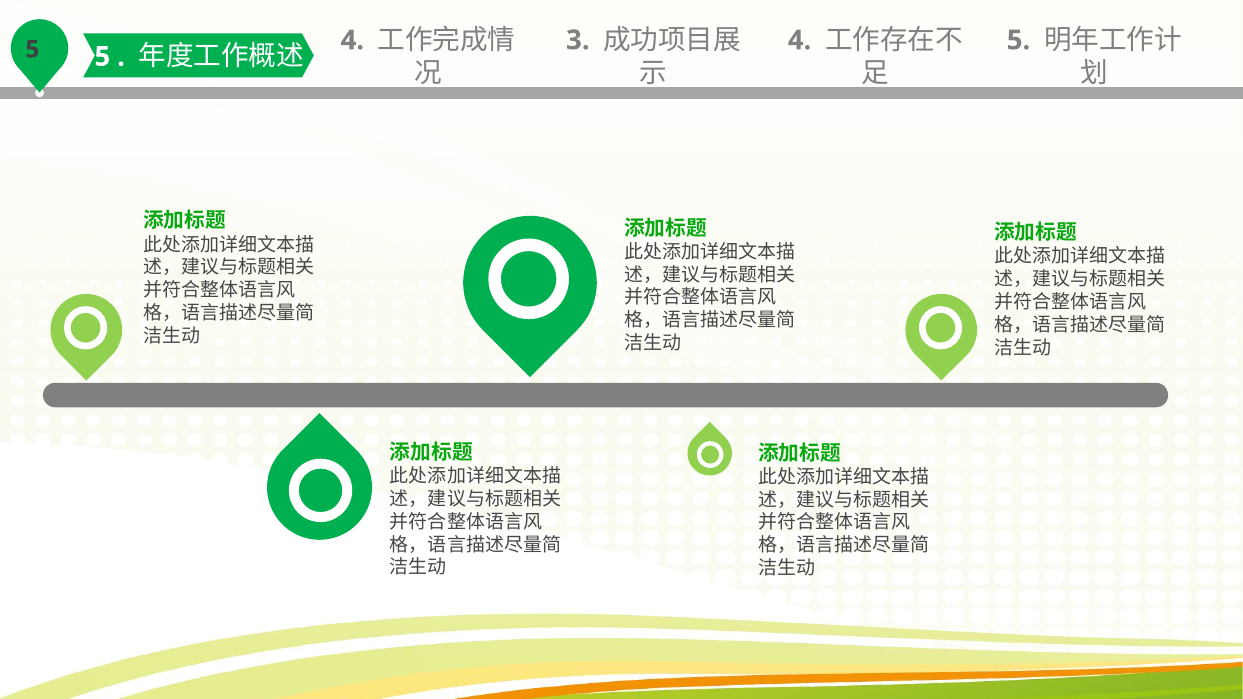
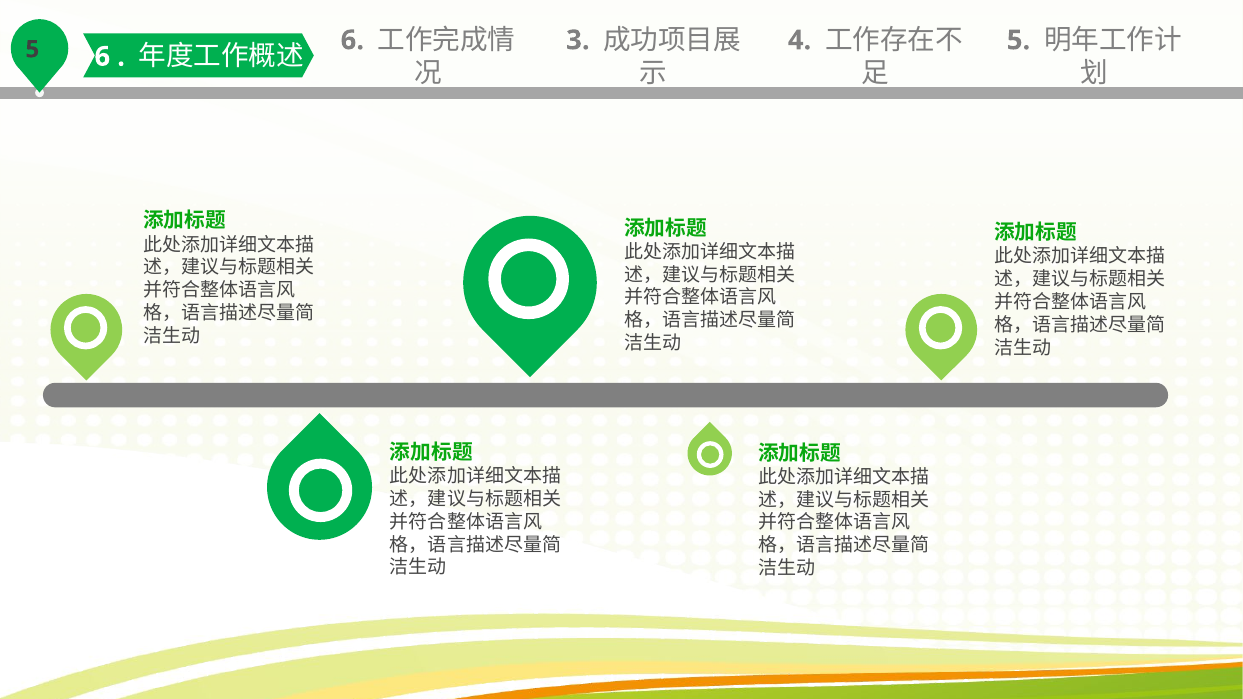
5 5: 5 -> 6 (102, 57)
4: 4 -> 6 (352, 40)
